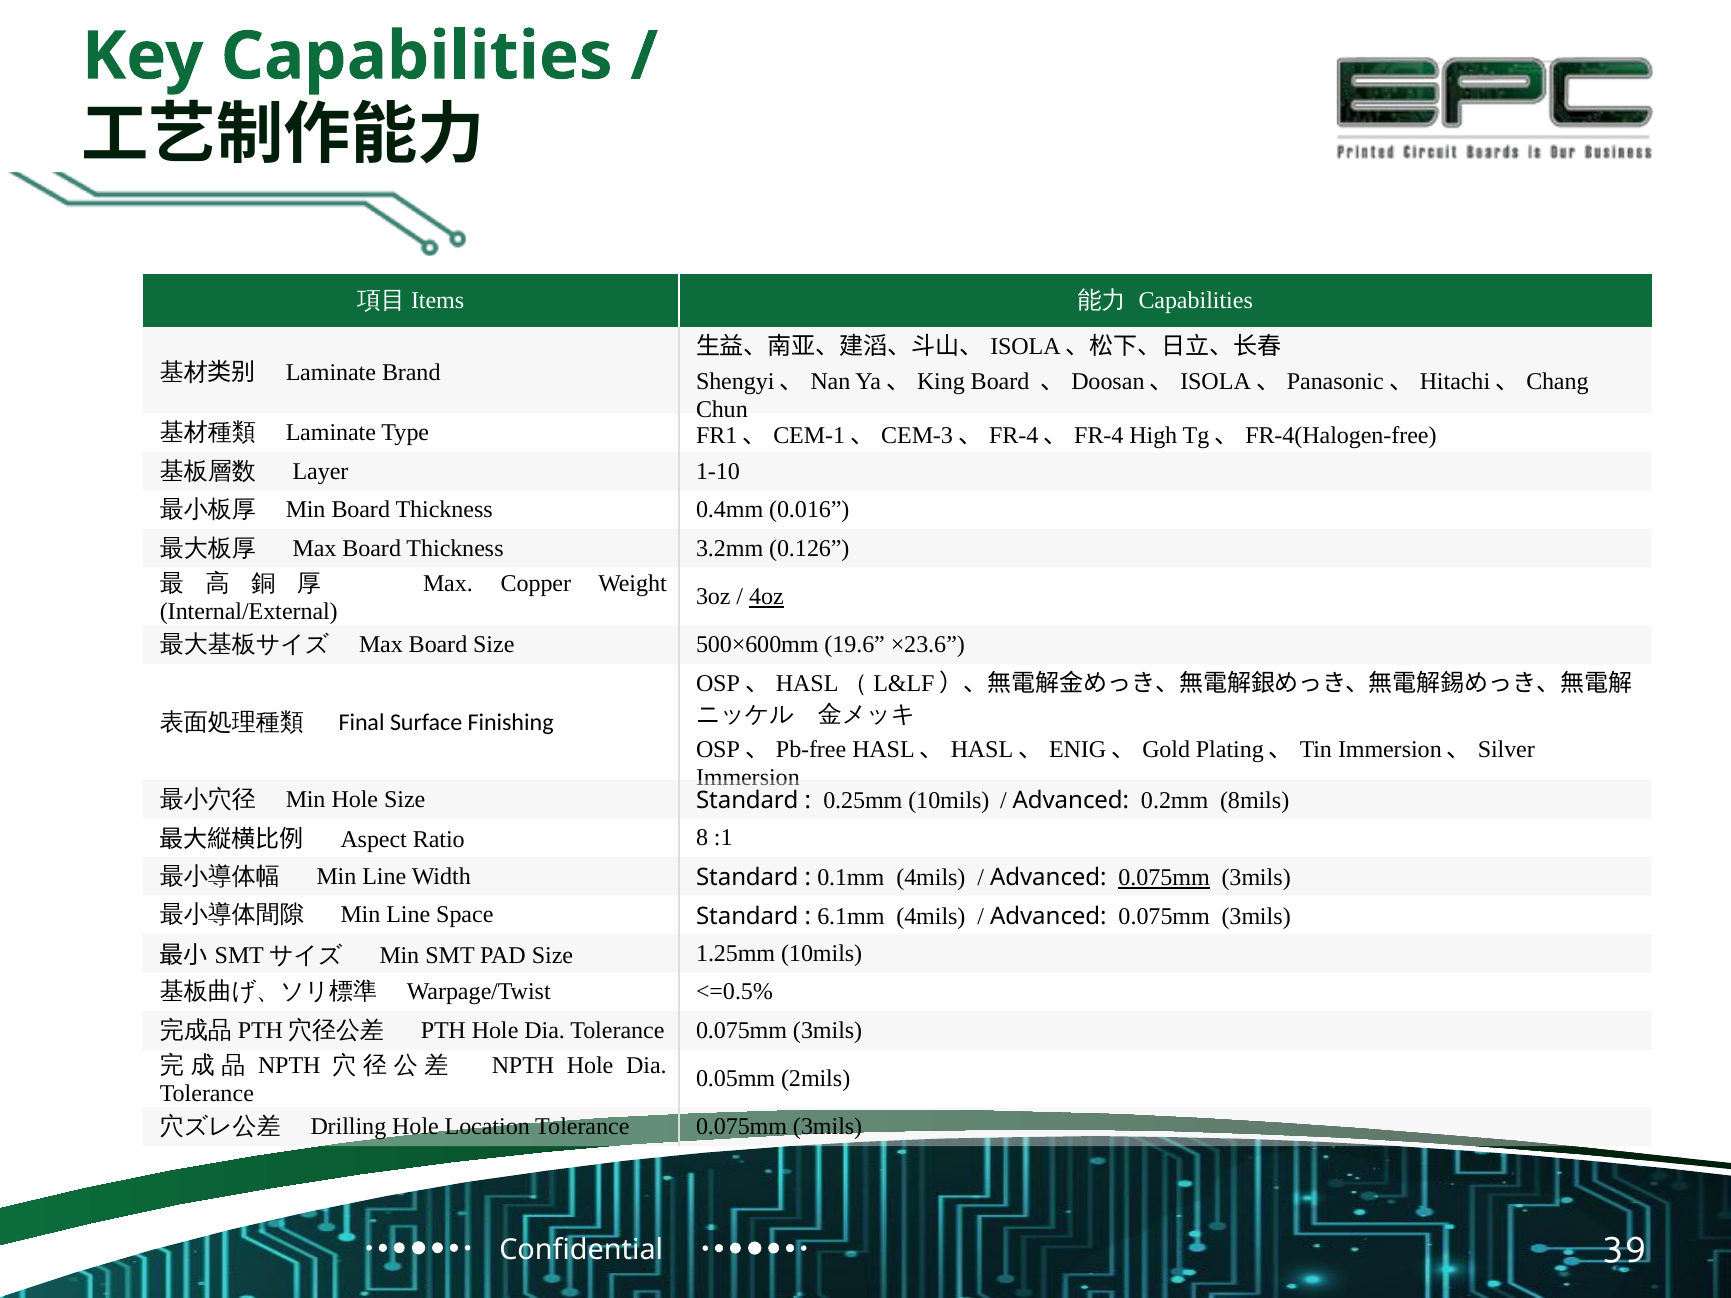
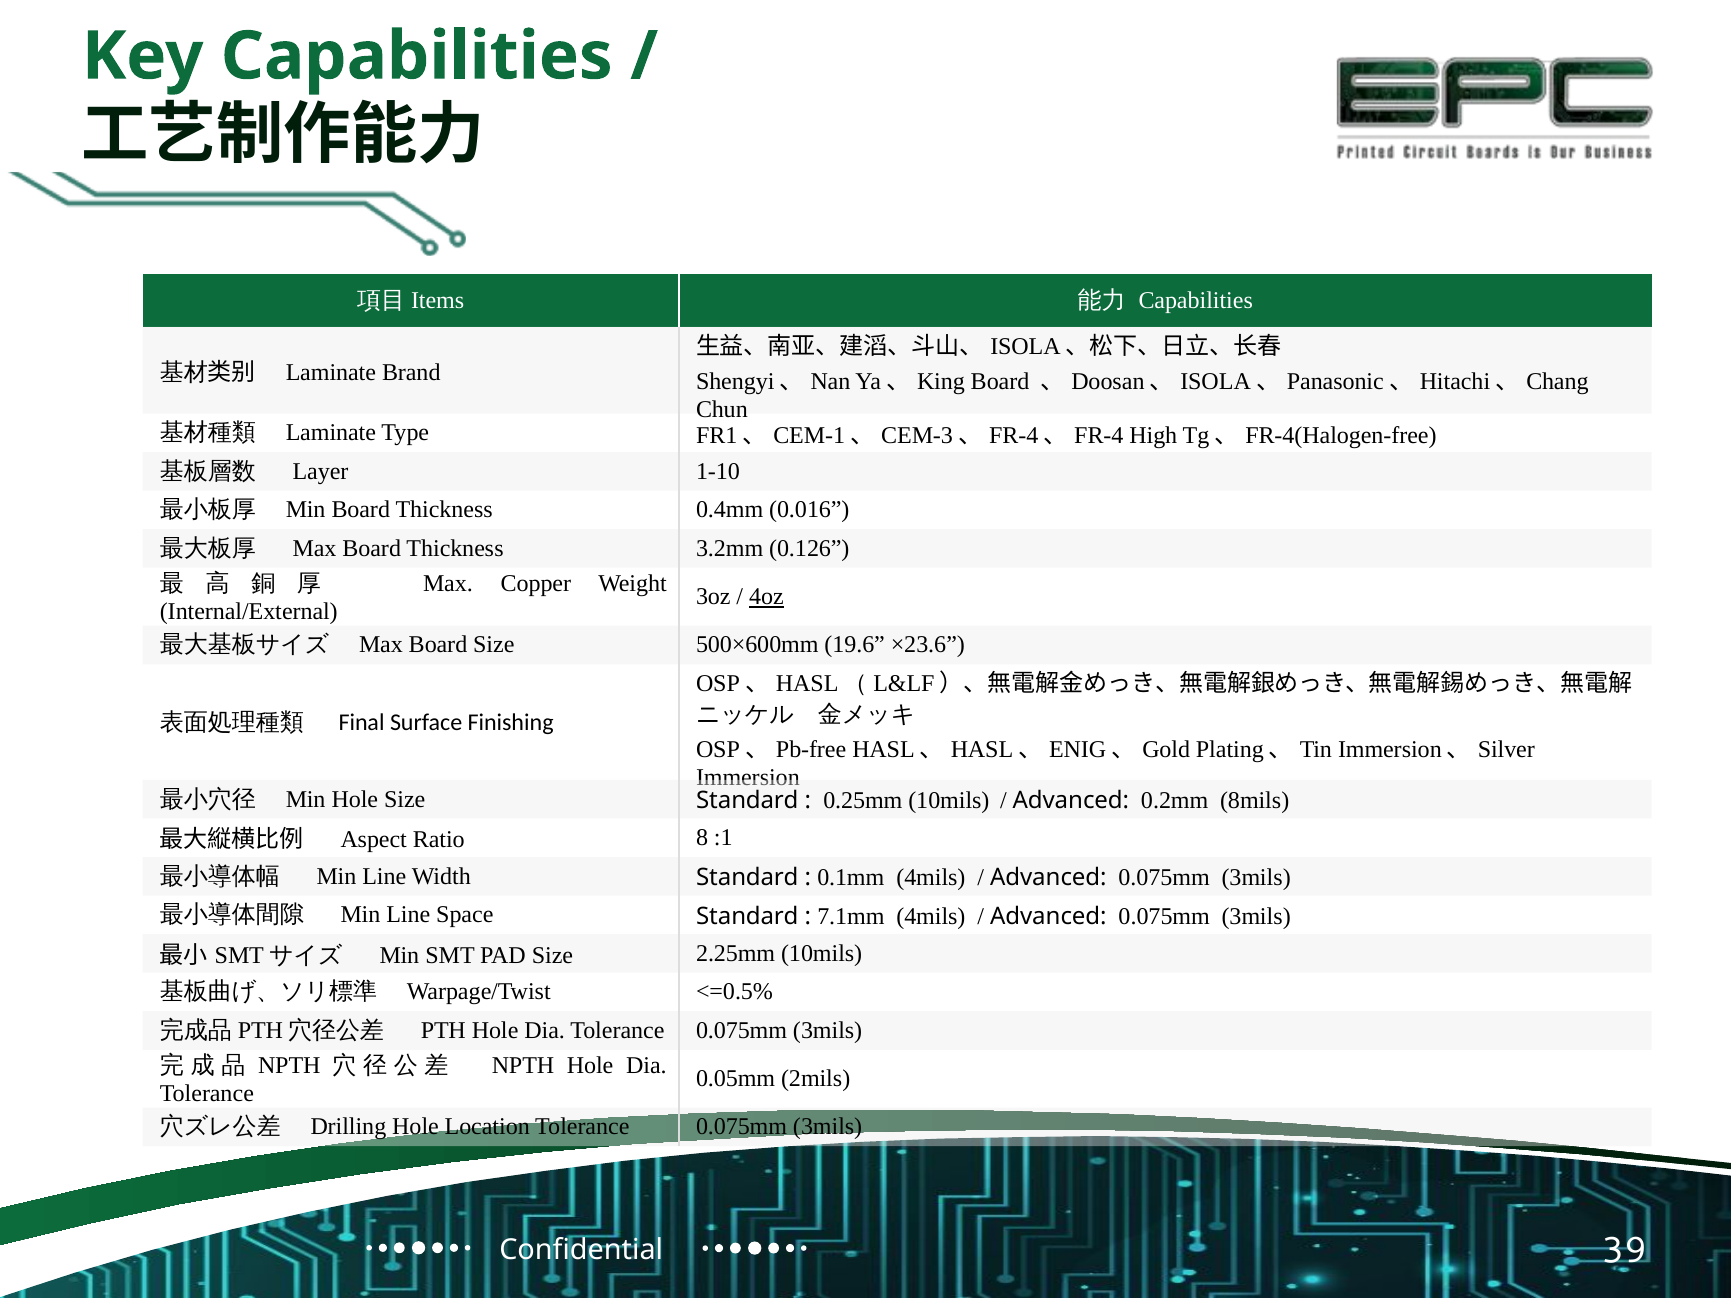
0.075mm underline: present -> none (1164, 878)
6.1mm: 6.1mm -> 7.1mm (851, 916)
1.25mm: 1.25mm -> 2.25mm (736, 954)
